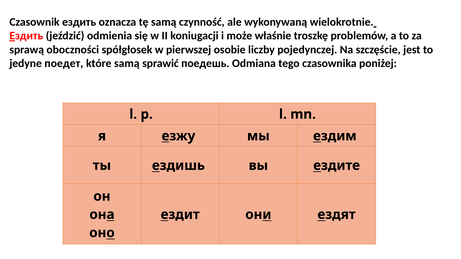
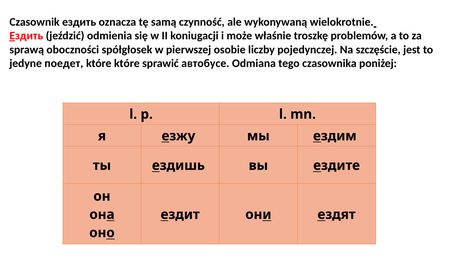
które samą: samą -> które (127, 64)
поедешь: поедешь -> автобусе (205, 64)
